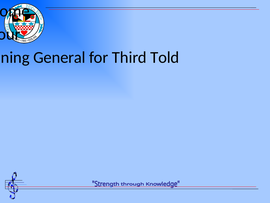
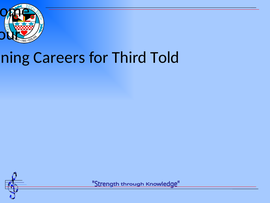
General: General -> Careers (59, 57)
